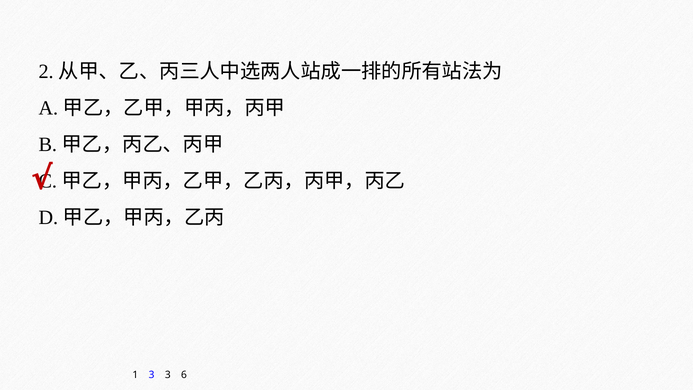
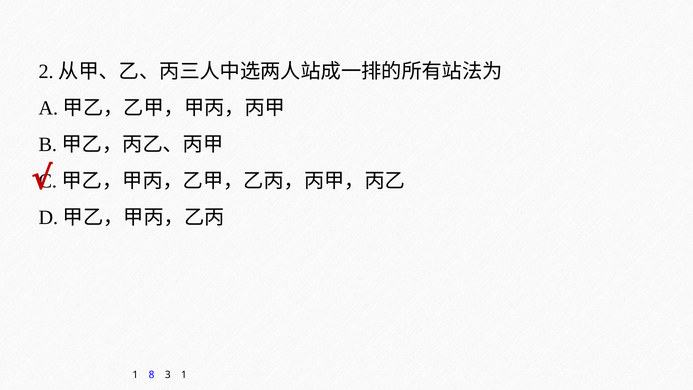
1 3: 3 -> 8 (152, 375)
3 6: 6 -> 1 (184, 375)
